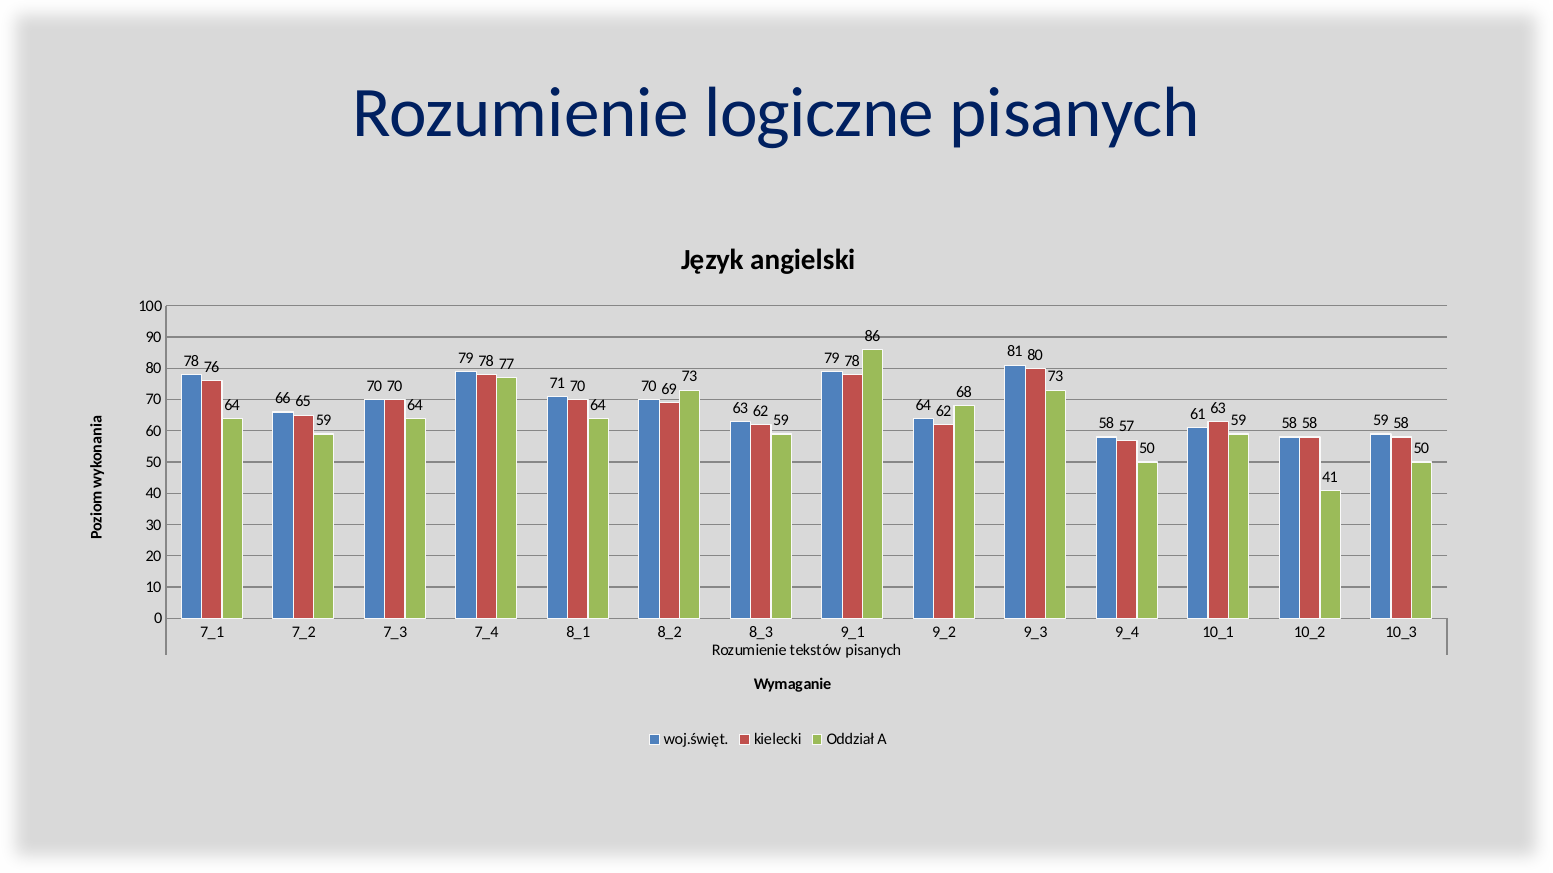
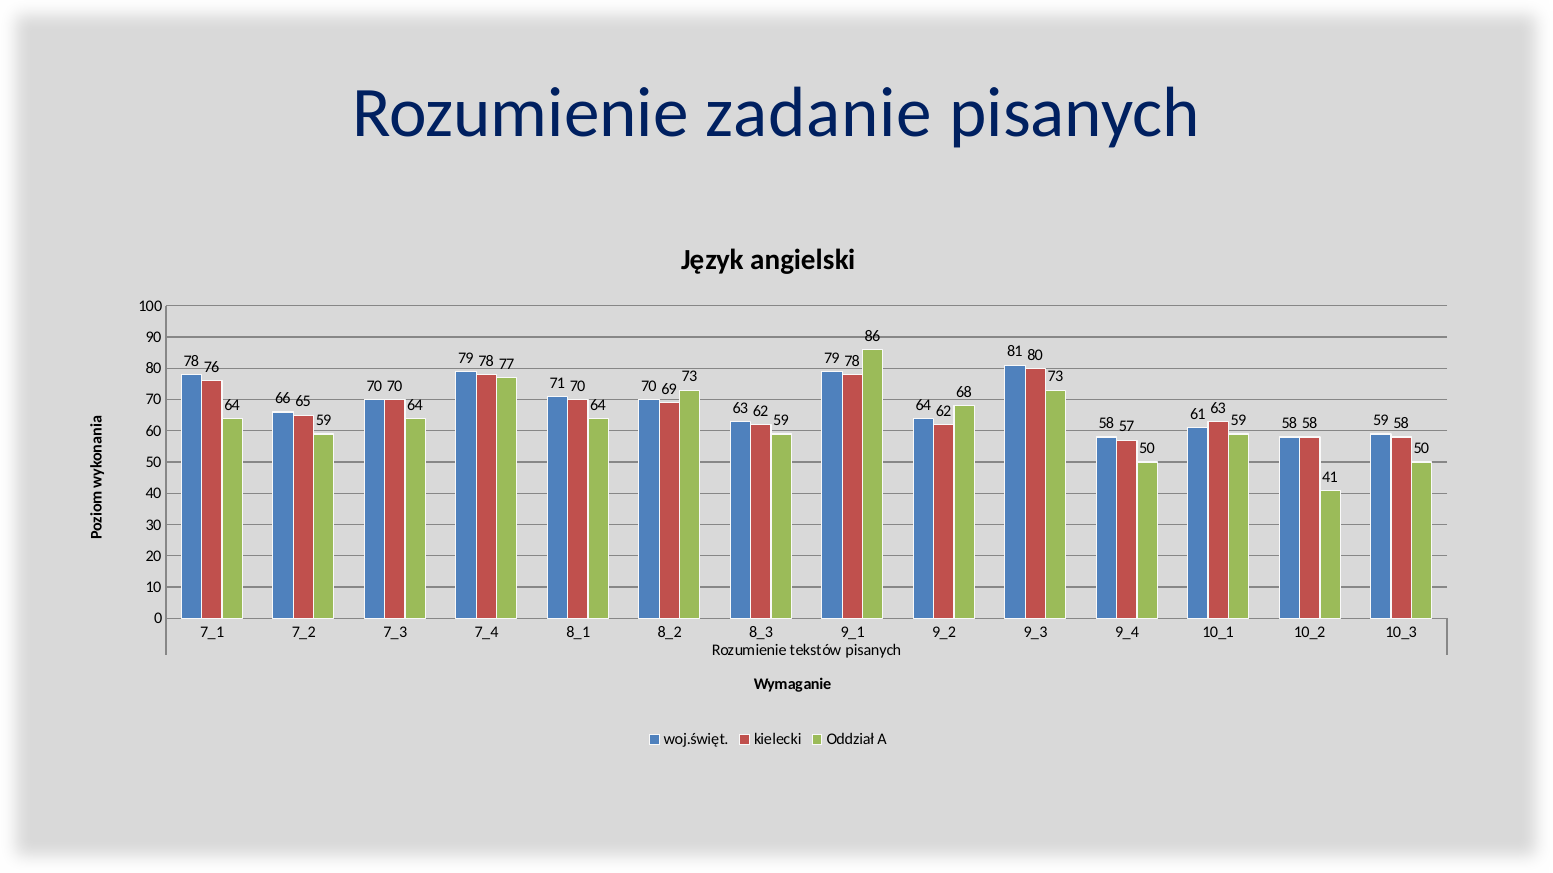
logiczne: logiczne -> zadanie (819, 113)
